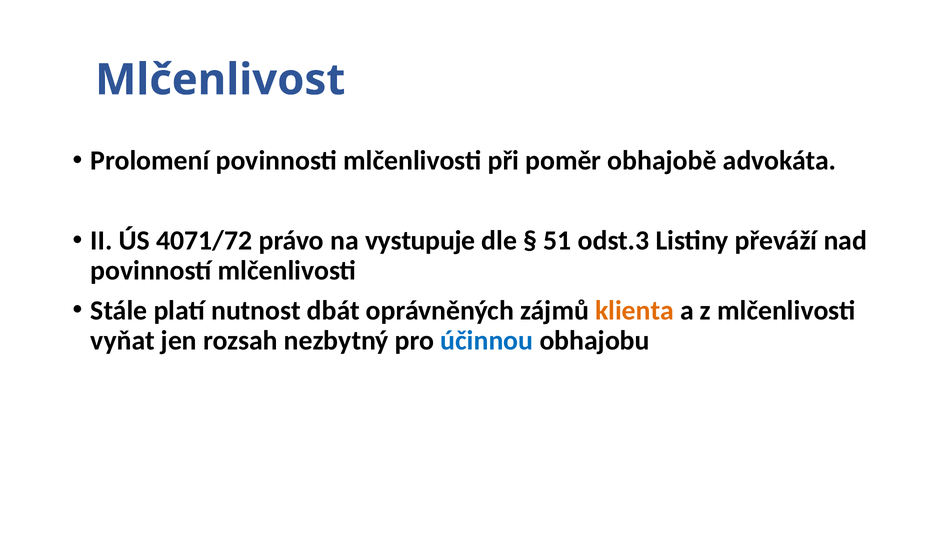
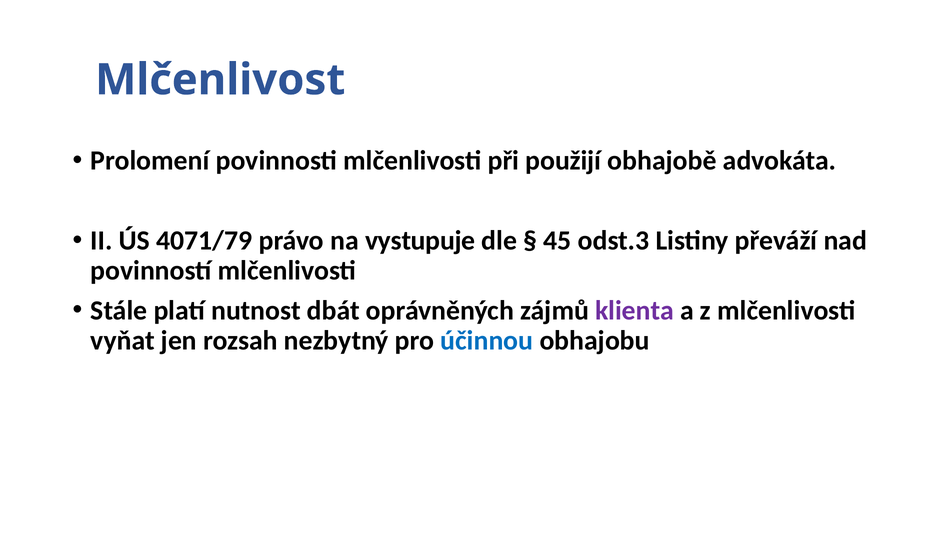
poměr: poměr -> použijí (563, 161)
4071/72: 4071/72 -> 4071/79 (204, 241)
51: 51 -> 45 (557, 241)
klienta colour: orange -> purple (635, 311)
